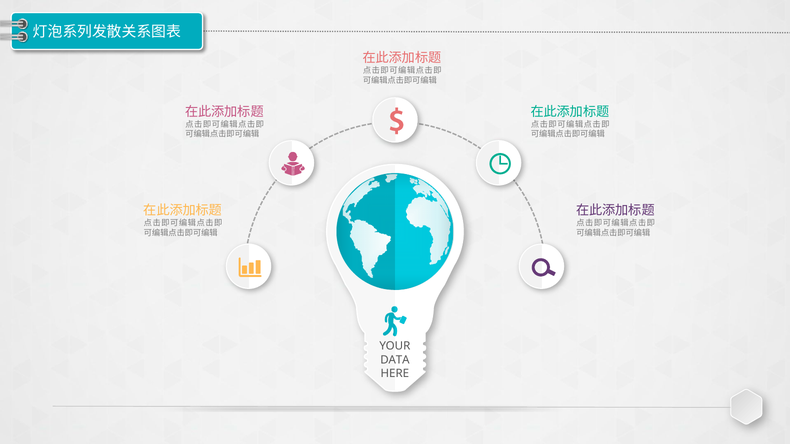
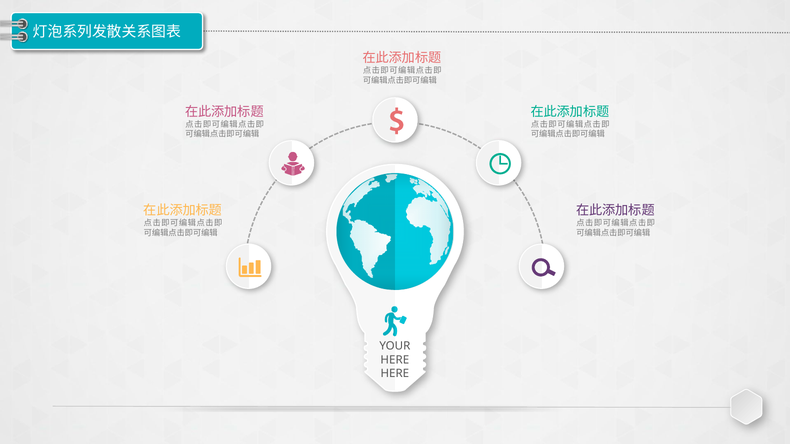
DATA: DATA -> HERE (395, 360)
